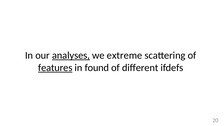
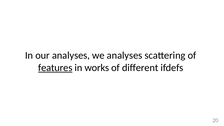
analyses underline: present -> none (71, 55)
we extreme: extreme -> analyses (125, 55)
found: found -> works (97, 68)
